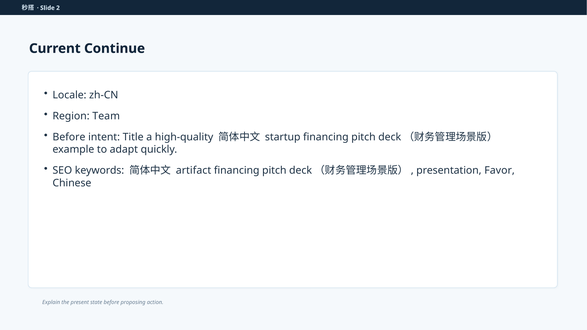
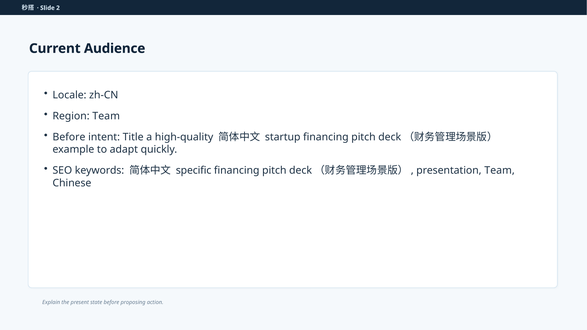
Continue: Continue -> Audience (115, 48)
artifact: artifact -> specific (194, 171)
presentation Favor: Favor -> Team (500, 171)
